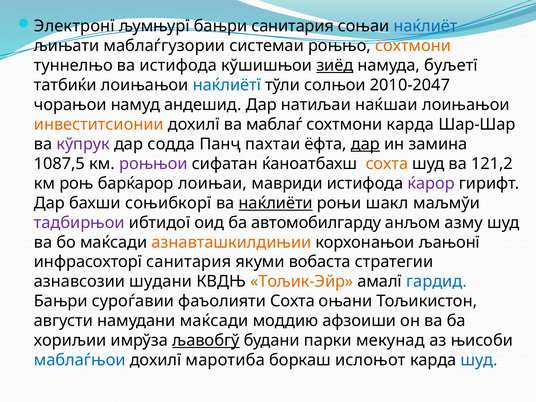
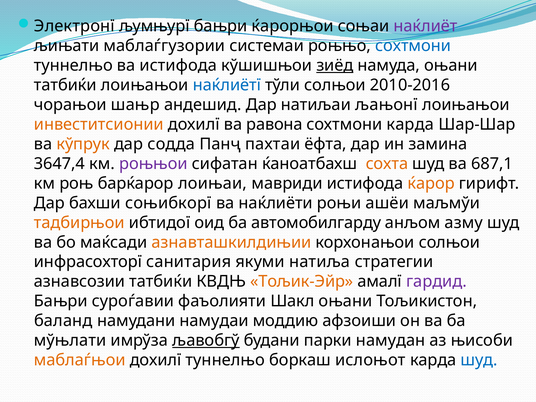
бањри санитария: санитария -> ќарорњои (293, 26)
наќлиёт colour: blue -> purple (426, 26)
сохтмони colour: orange -> blue (413, 46)
намуда буљетї: буљетї -> оњани (451, 65)
2010-2047: 2010-2047 -> 2010-2016 (410, 85)
намуд: намуд -> шањр (135, 105)
наќшаи: наќшаи -> љањонї (386, 105)
маблаѓ: маблаѓ -> равона (274, 124)
кўпрук colour: purple -> orange (83, 144)
дар underline: present -> none (365, 144)
1087,5: 1087,5 -> 3647,4 (59, 164)
121,2: 121,2 -> 687,1 (492, 164)
ќарор colour: purple -> orange (431, 183)
наќлиёти underline: present -> none (276, 203)
шакл: шакл -> ашёи (387, 203)
тадбирњои colour: purple -> orange (79, 223)
корхонањои љањонї: љањонї -> солњои (449, 242)
вобаста: вобаста -> натиља (320, 262)
азнавсозии шудани: шудани -> татбиќи (161, 282)
гардид colour: blue -> purple (436, 282)
фаъолияти Сохта: Сохта -> Шакл (292, 301)
августи: августи -> баланд (63, 321)
намудани маќсади: маќсади -> намудаи (214, 321)
хориљии: хориљии -> мўњлати (70, 341)
мекунад: мекунад -> намудан (391, 341)
маблаѓњои colour: blue -> orange (80, 360)
дохилї маротиба: маротиба -> туннелњо (225, 360)
